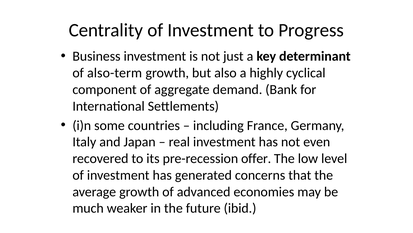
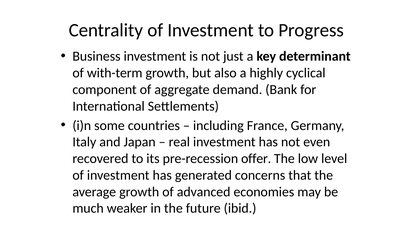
also-term: also-term -> with-term (115, 73)
